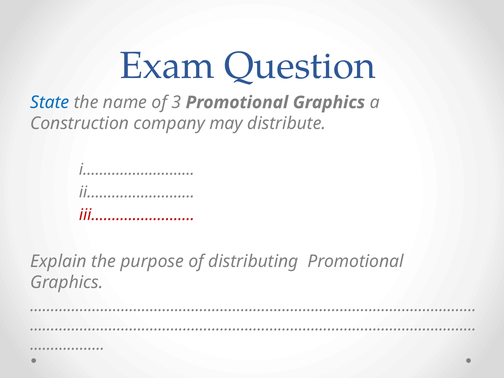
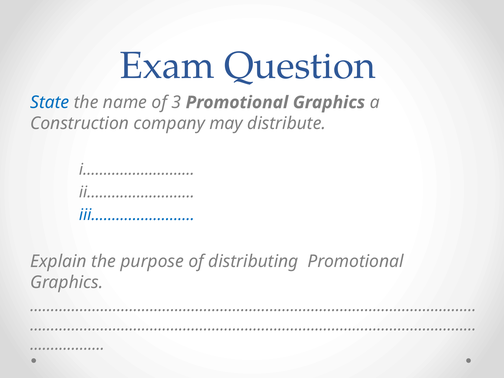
iii…………………… colour: red -> blue (137, 215)
